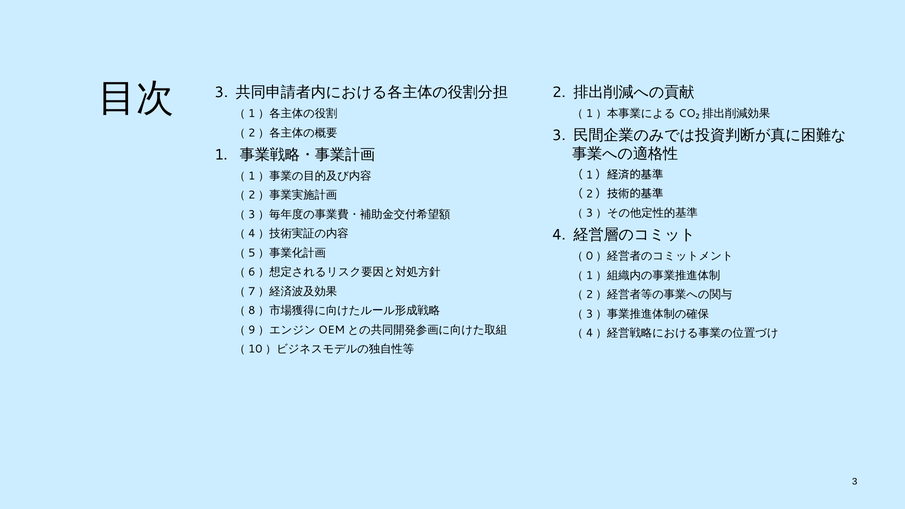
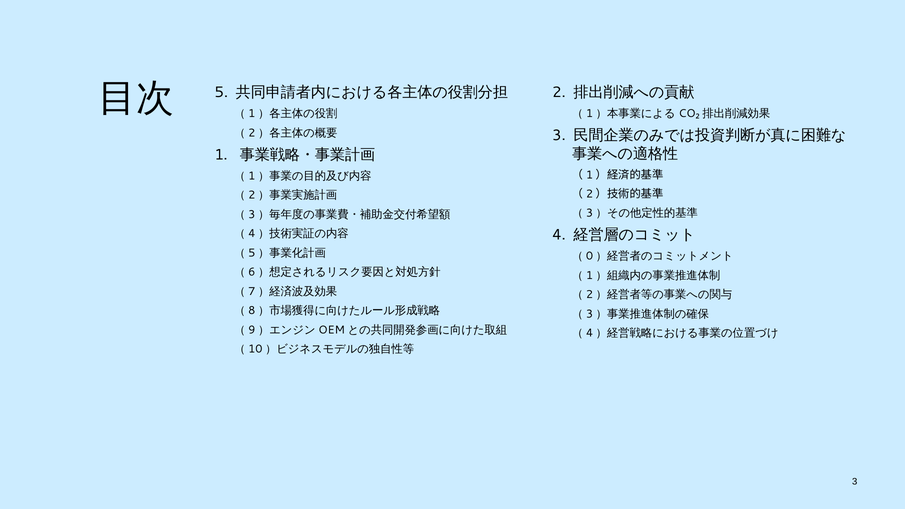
3: 3 -> 5 (221, 92)
